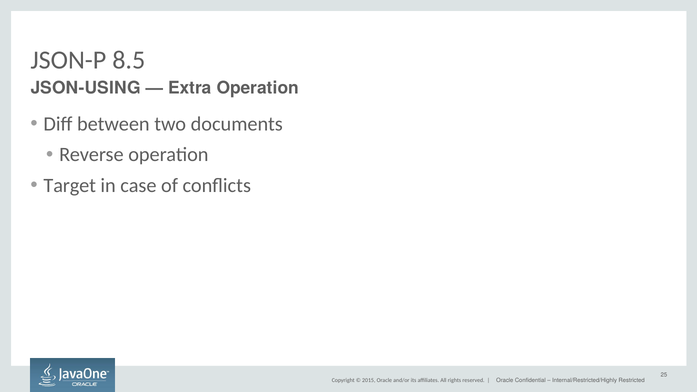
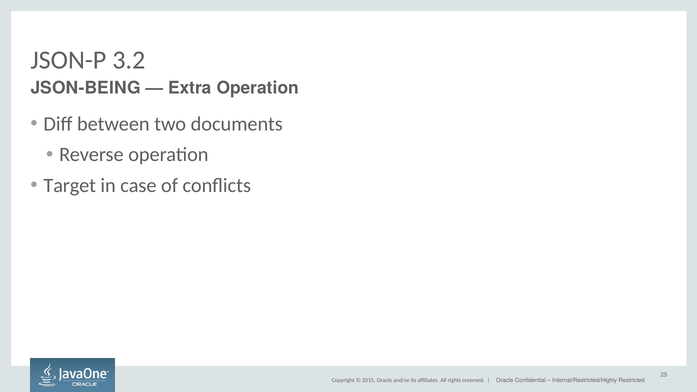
8.5: 8.5 -> 3.2 (129, 60)
JSON-USING: JSON-USING -> JSON-BEING (86, 88)
